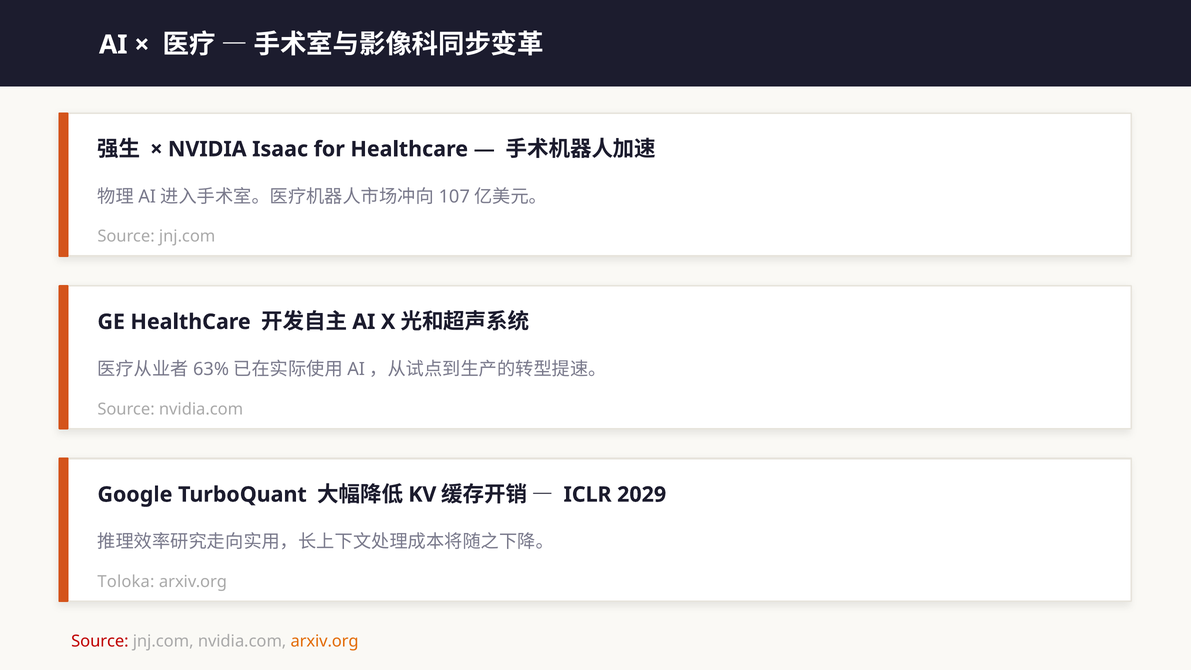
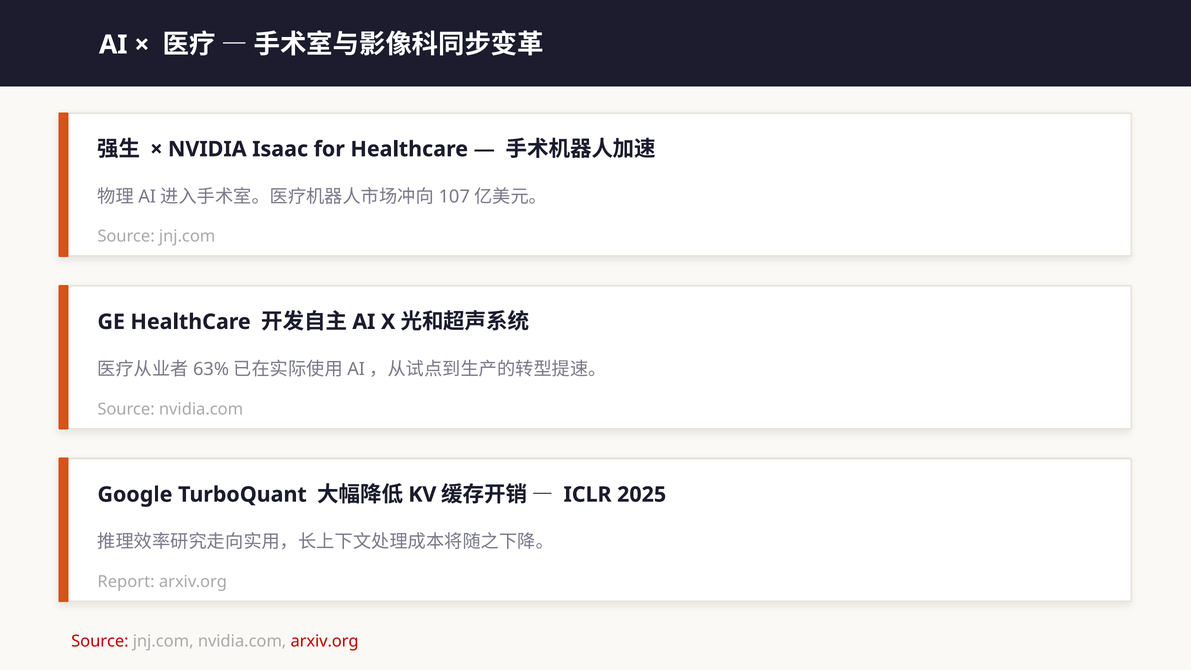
2029: 2029 -> 2025 (642, 495)
Toloka: Toloka -> Report (126, 582)
arxiv.org colour: orange -> red (325, 641)
